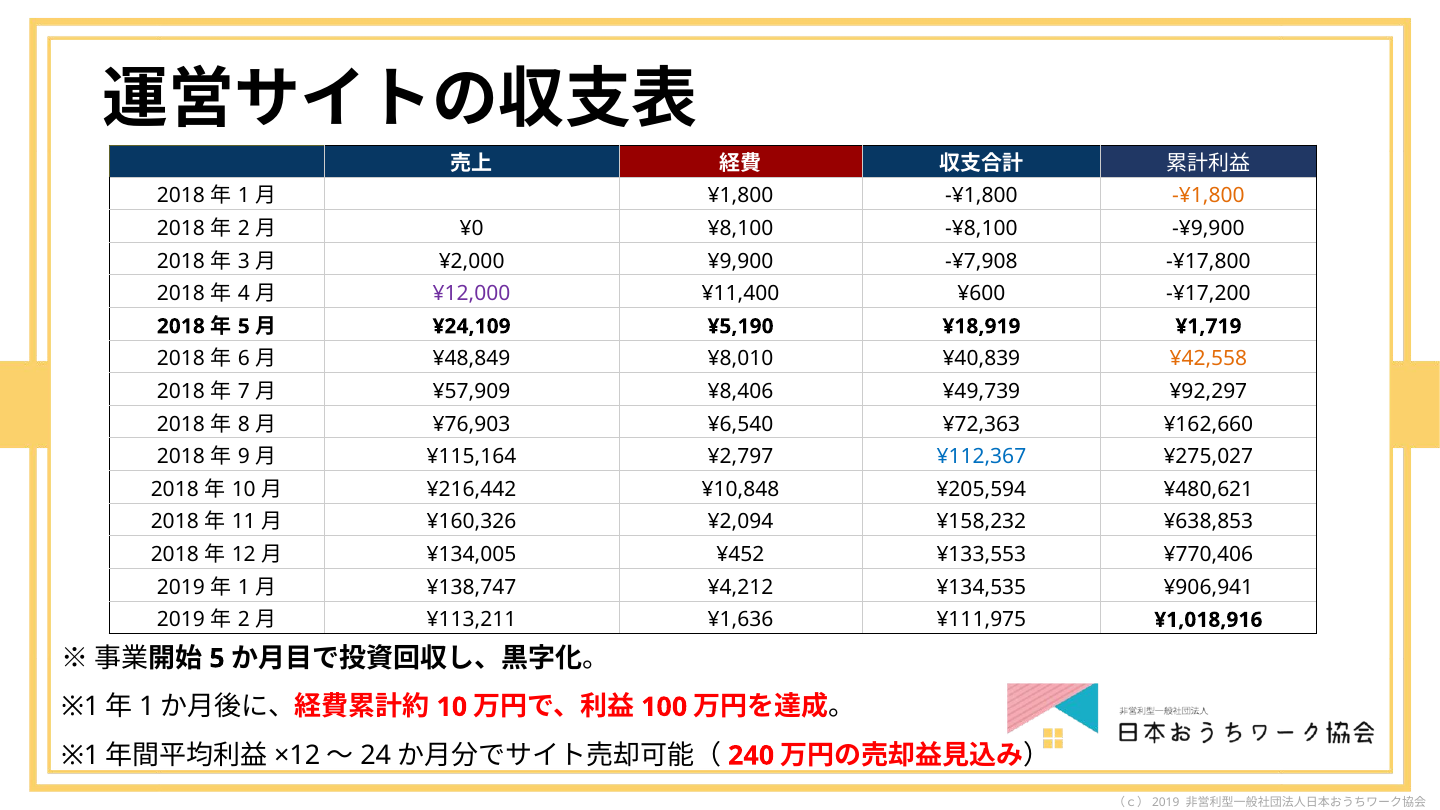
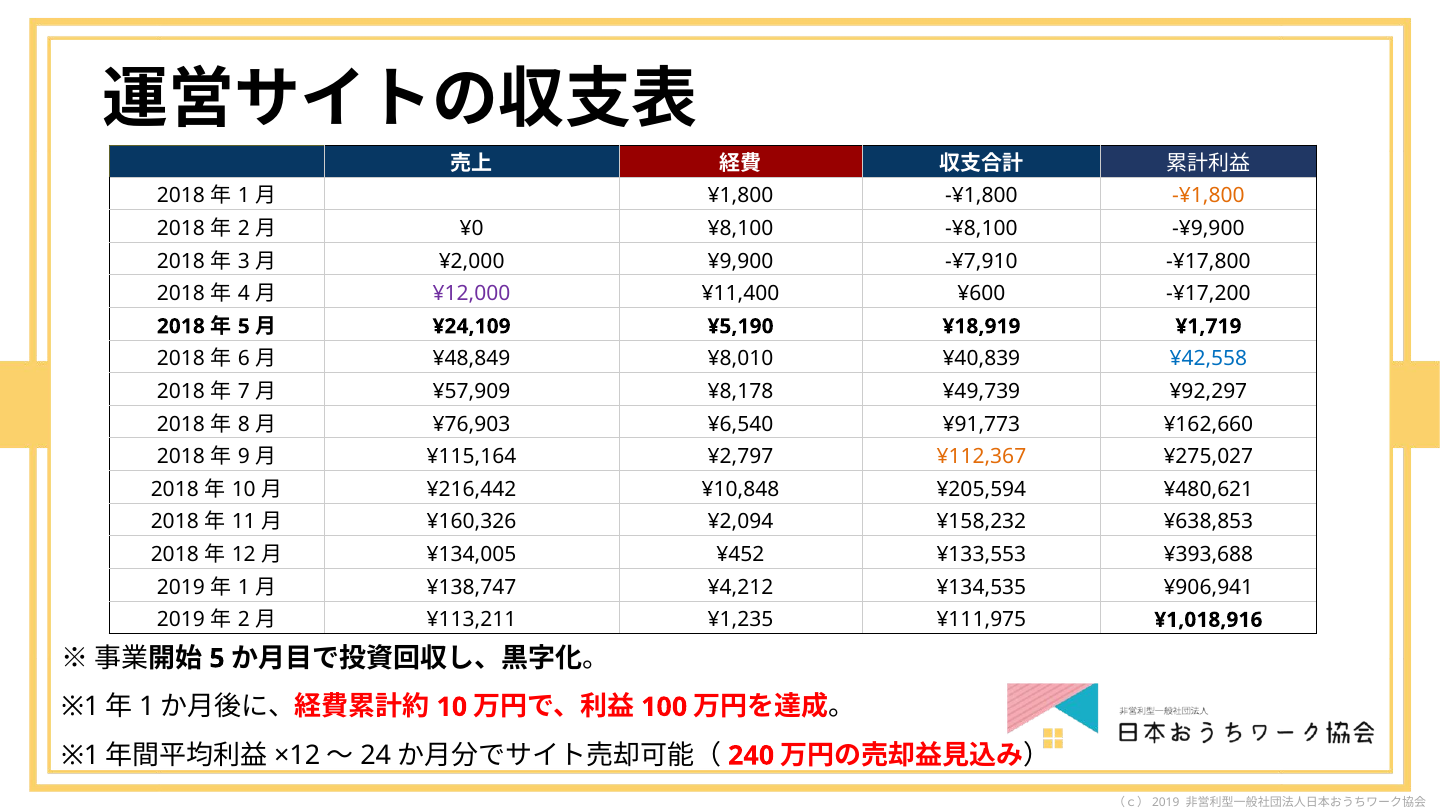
-¥7,908: -¥7,908 -> -¥7,910 (981, 261)
¥42,558 colour: orange -> blue (1208, 359)
¥8,406: ¥8,406 -> ¥8,178 (741, 392)
¥72,363: ¥72,363 -> ¥91,773 (981, 424)
¥112,367 colour: blue -> orange (981, 457)
¥770,406: ¥770,406 -> ¥393,688 (1208, 555)
¥1,636: ¥1,636 -> ¥1,235 (741, 620)
